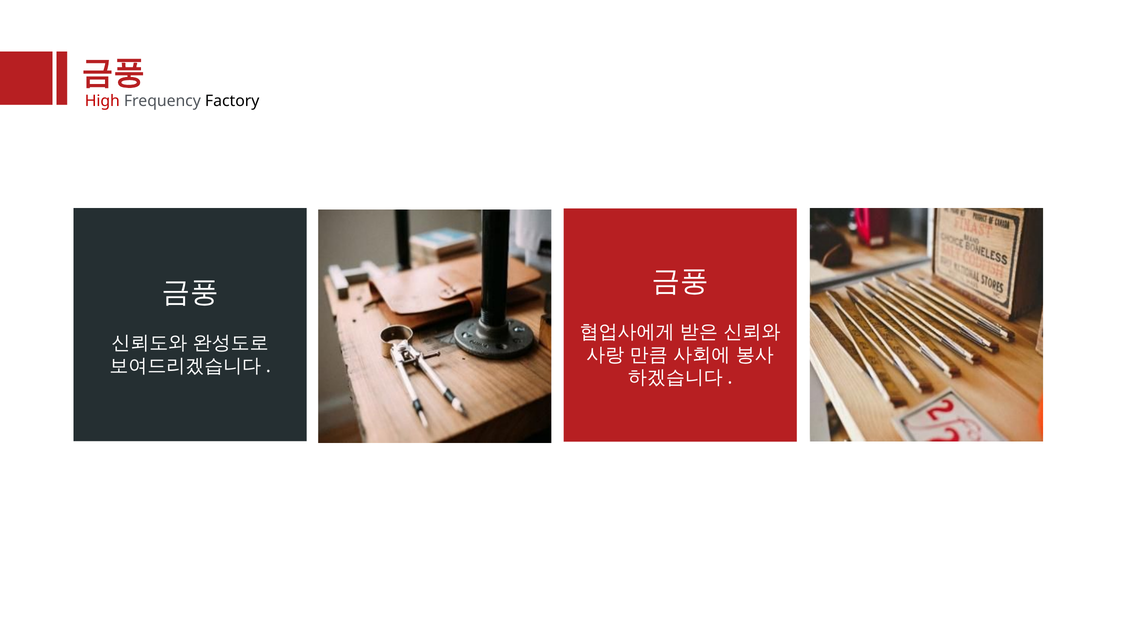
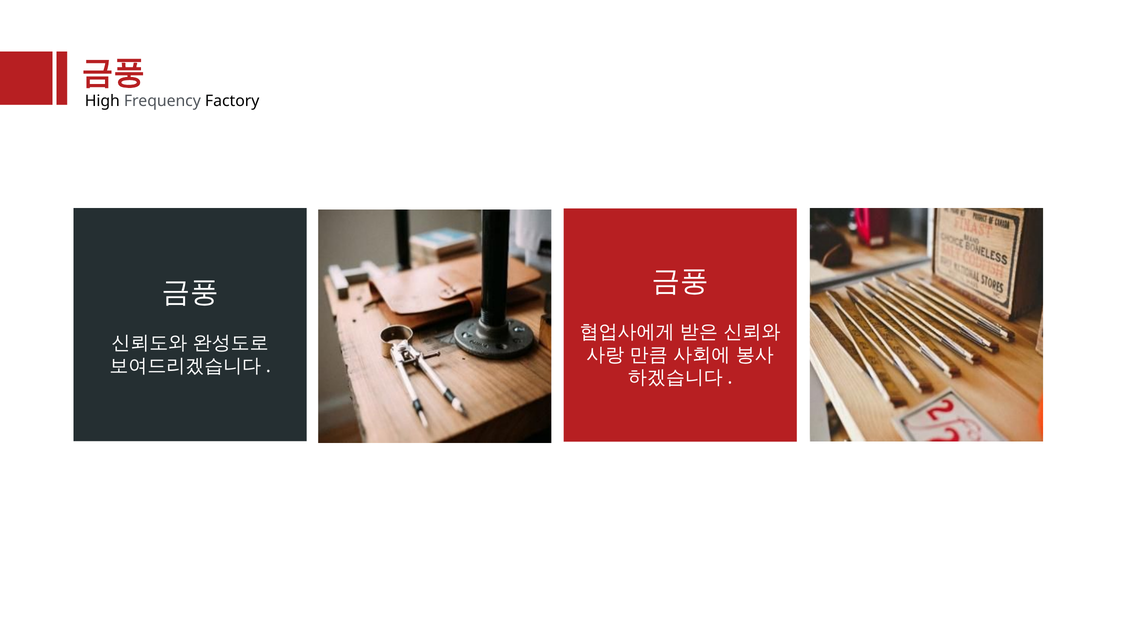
High colour: red -> black (102, 101)
